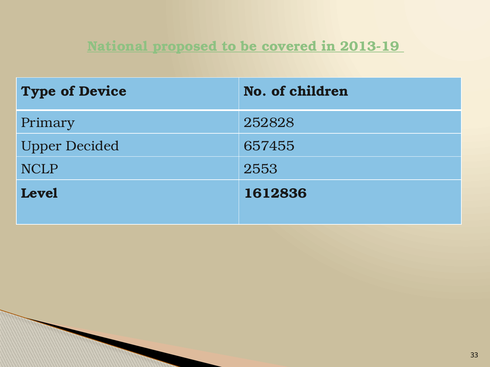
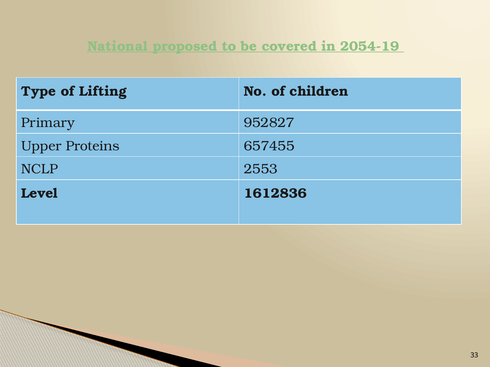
2013-19: 2013-19 -> 2054-19 (370, 46)
Device: Device -> Lifting (103, 91)
252828: 252828 -> 952827 (269, 123)
Decided: Decided -> Proteins (93, 146)
